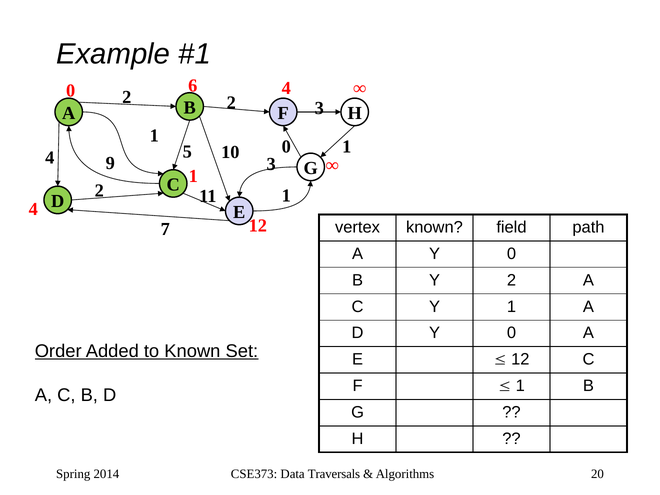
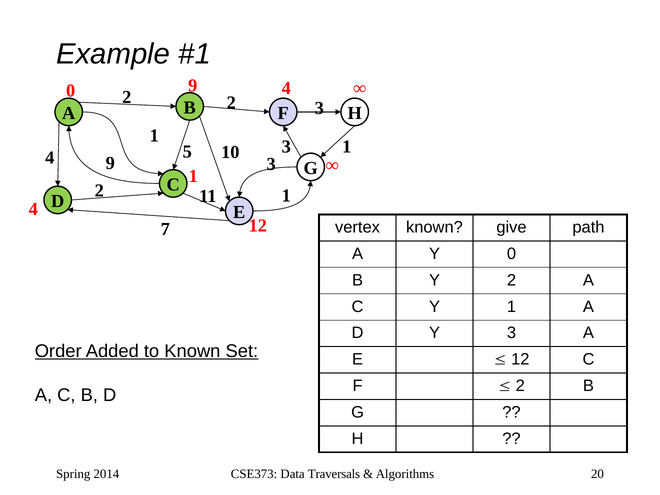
0 6: 6 -> 9 (193, 86)
10 0: 0 -> 3 (286, 147)
field: field -> give (511, 227)
D Y 0: 0 -> 3 (512, 333)
1: 1 -> 2 (520, 386)
